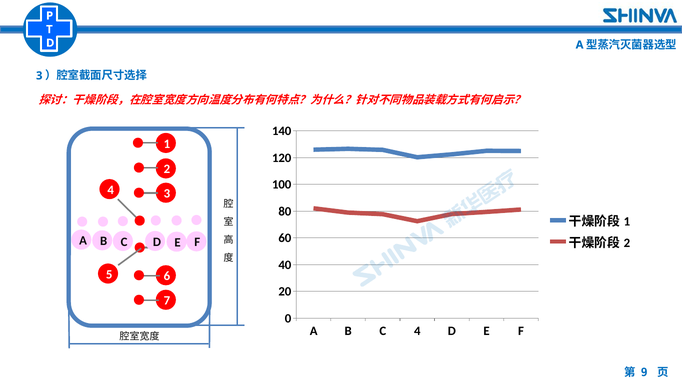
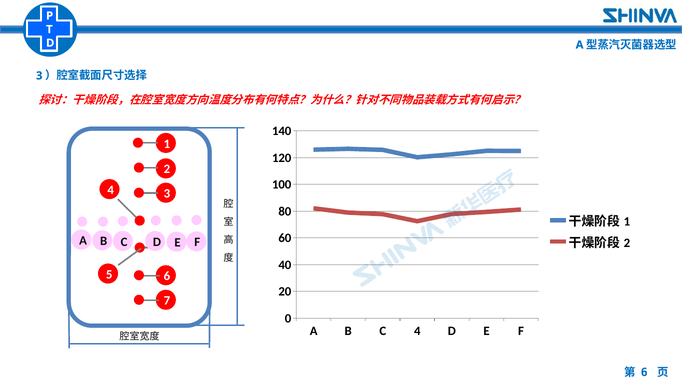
9: 9 -> 6 (644, 373)
